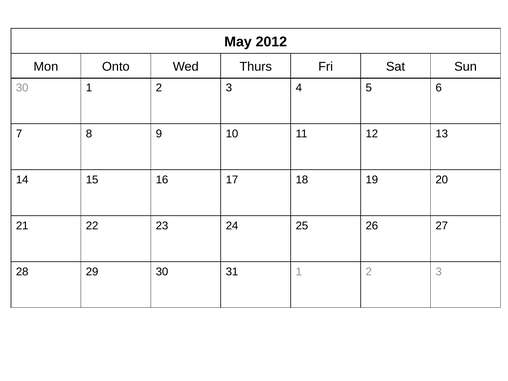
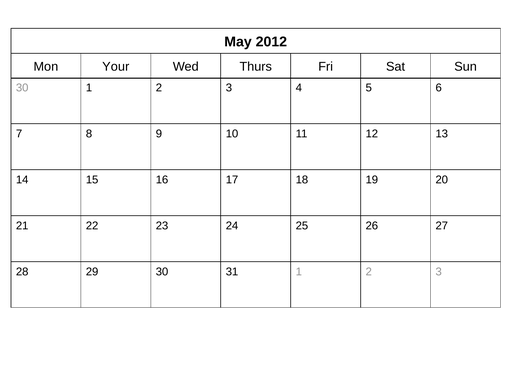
Onto: Onto -> Your (116, 67)
